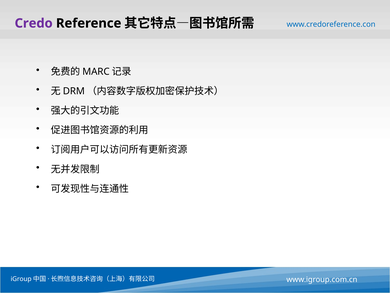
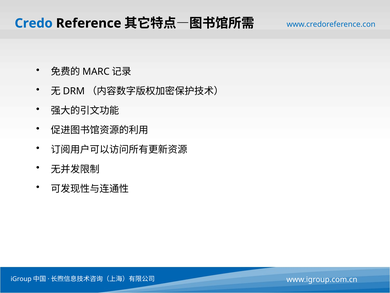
Credo colour: purple -> blue (34, 23)
